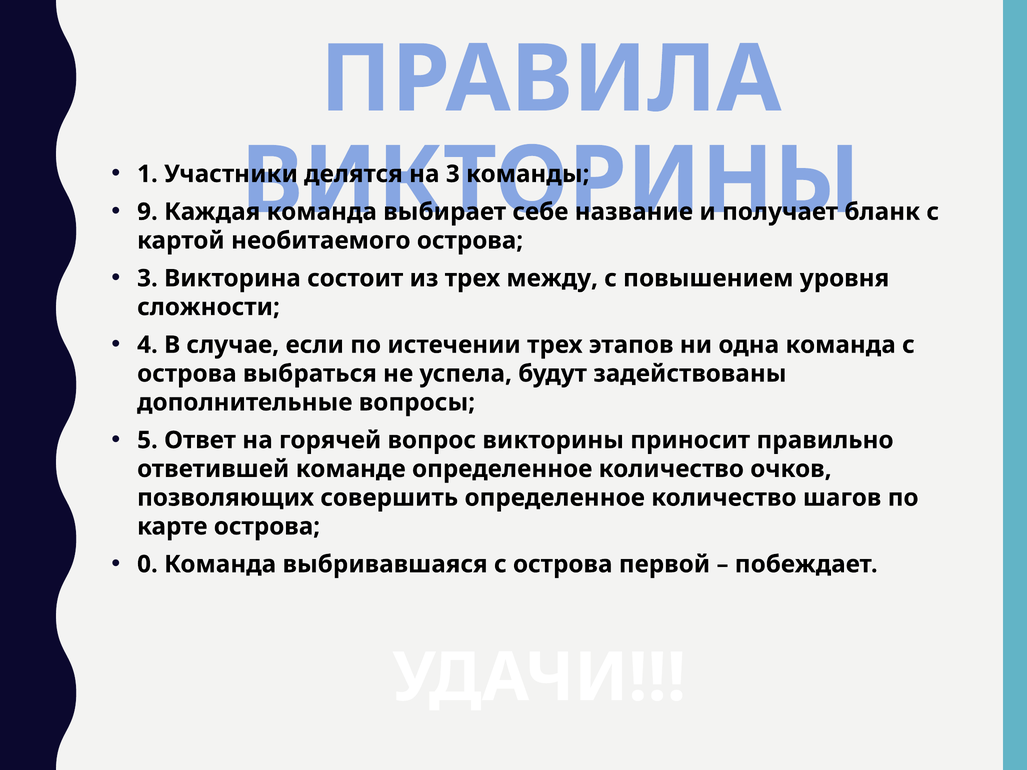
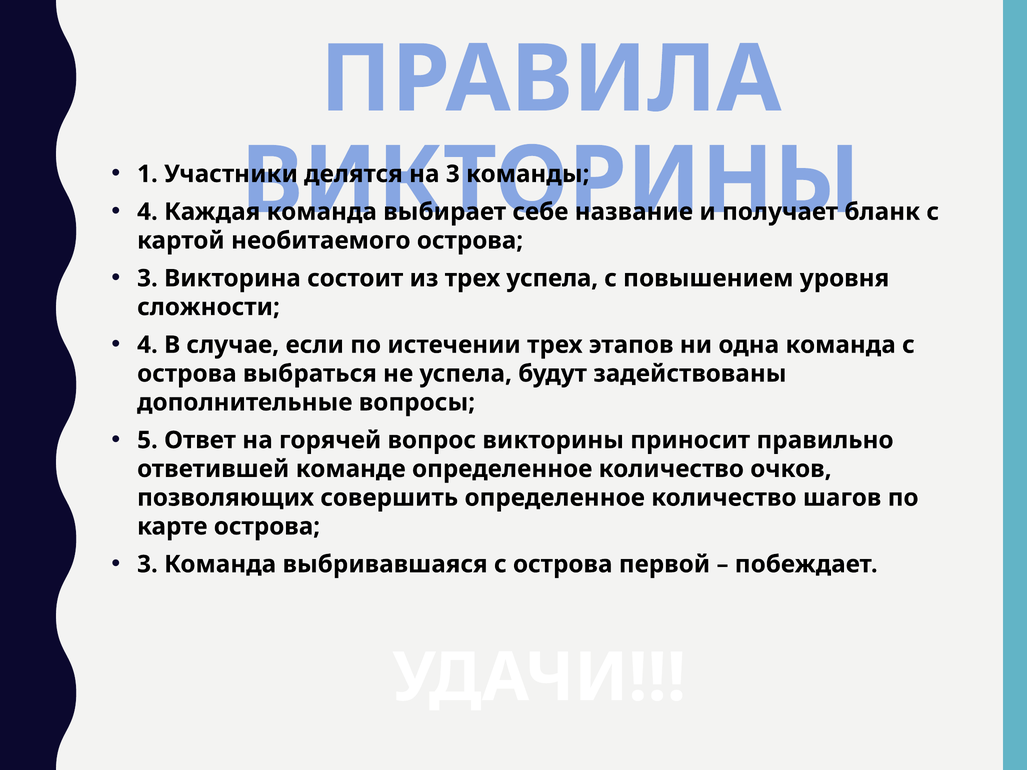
9: 9 -> 4 (147, 212)
трех между: между -> успела (552, 278)
0: 0 -> 3 (147, 564)
